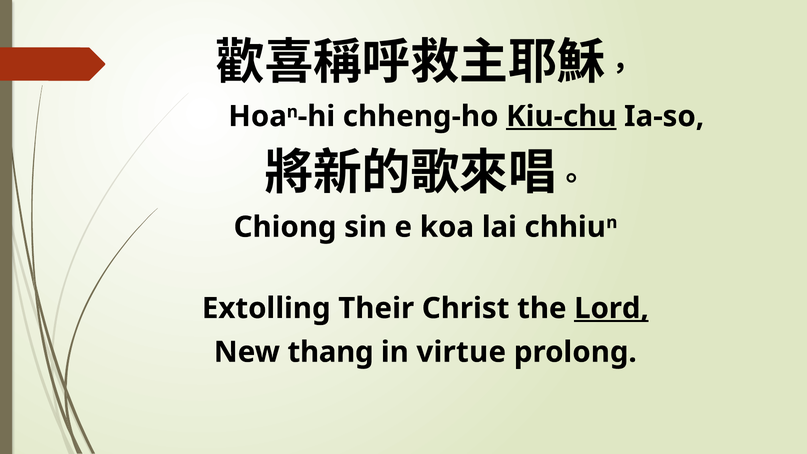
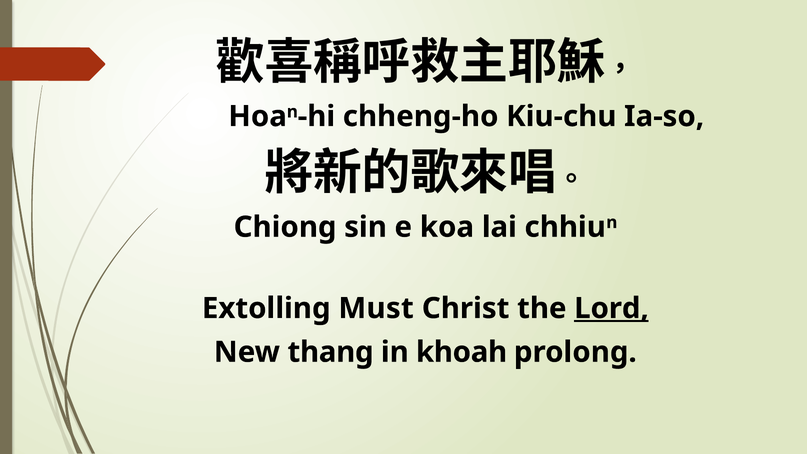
Kiu-chu underline: present -> none (561, 116)
Their: Their -> Must (376, 308)
virtue: virtue -> khoah (462, 352)
